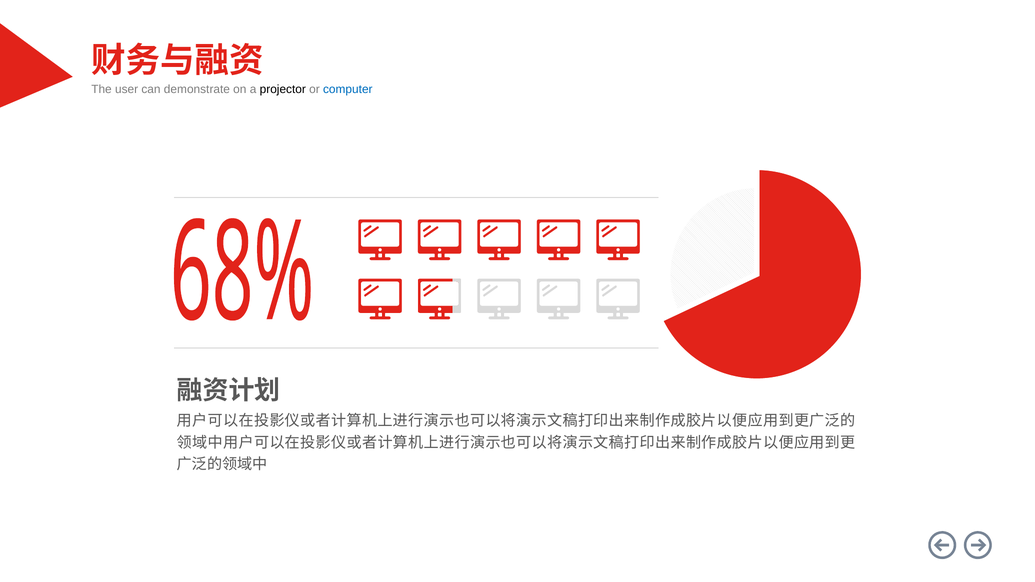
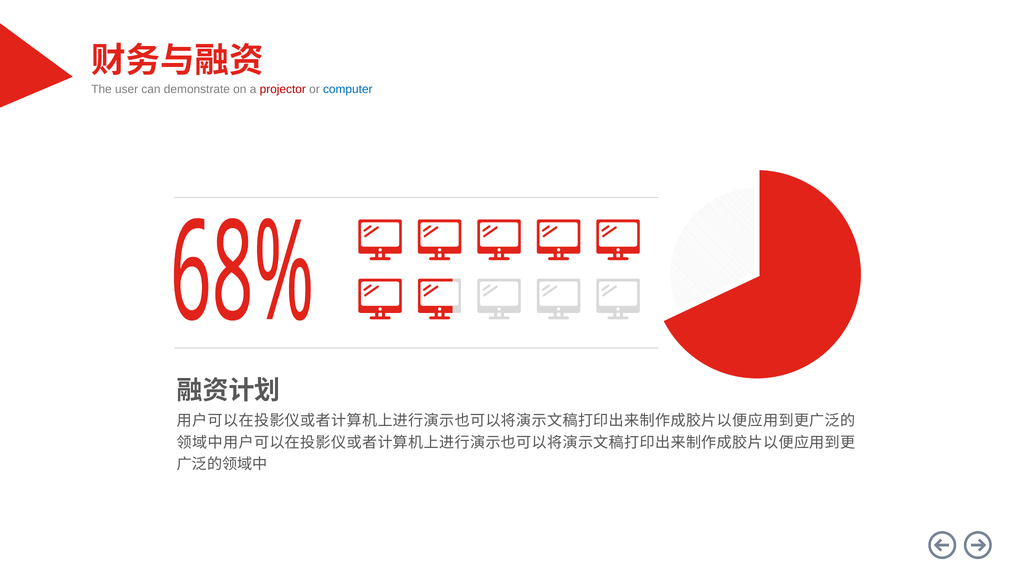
projector colour: black -> red (283, 90)
